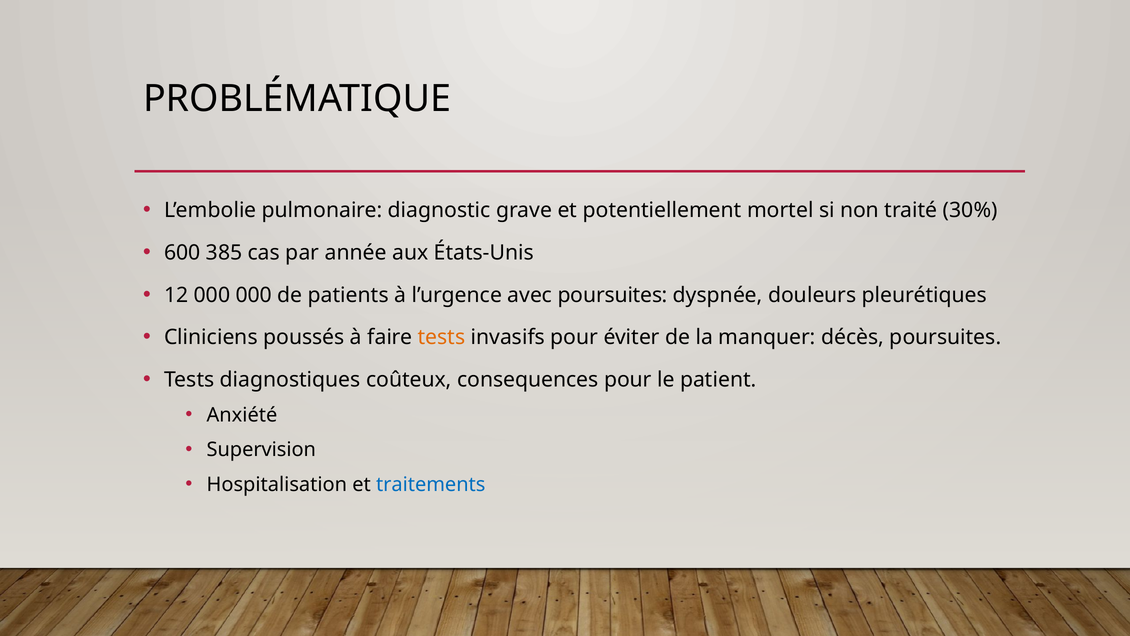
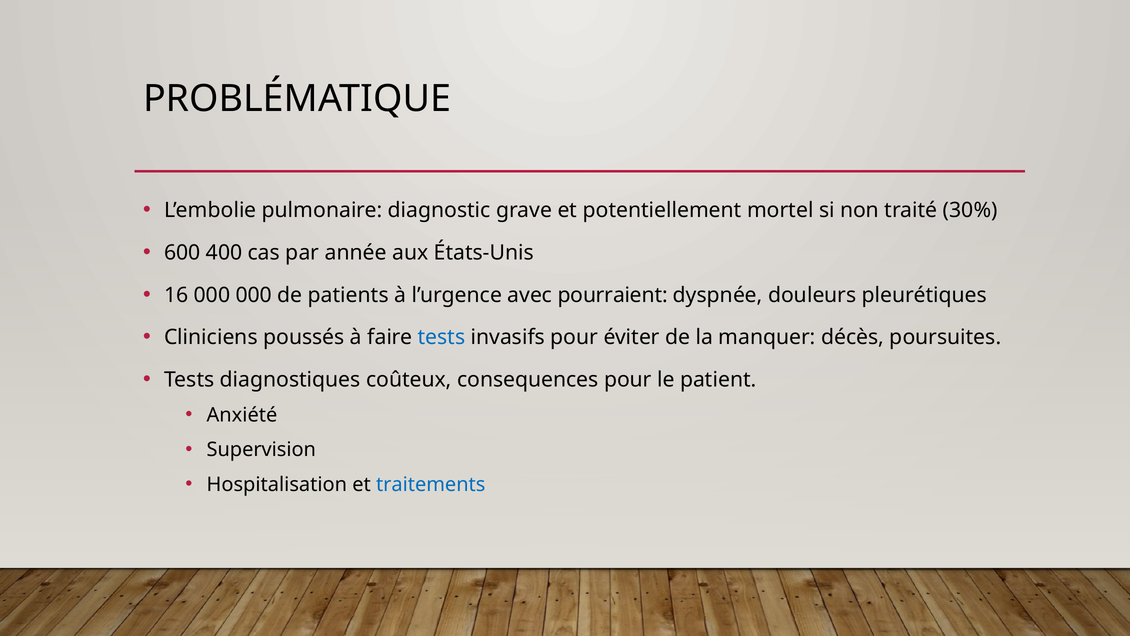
385: 385 -> 400 (224, 253)
12: 12 -> 16 (176, 295)
avec poursuites: poursuites -> pourraient (613, 295)
tests colour: orange -> blue (442, 337)
